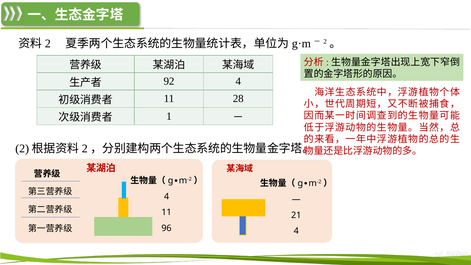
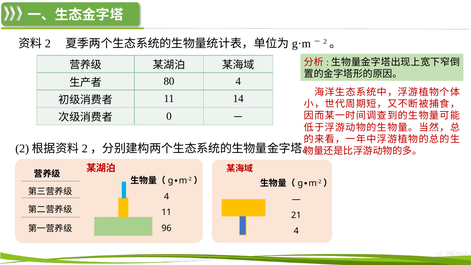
92: 92 -> 80 (169, 81)
28: 28 -> 14 (238, 99)
1: 1 -> 0 (169, 116)
